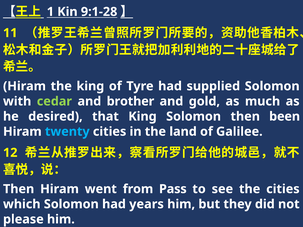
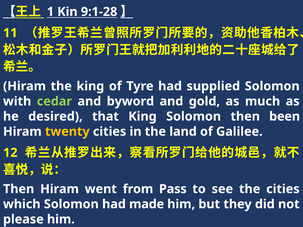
brother: brother -> byword (130, 101)
twenty colour: light blue -> yellow (67, 132)
years: years -> made (147, 204)
